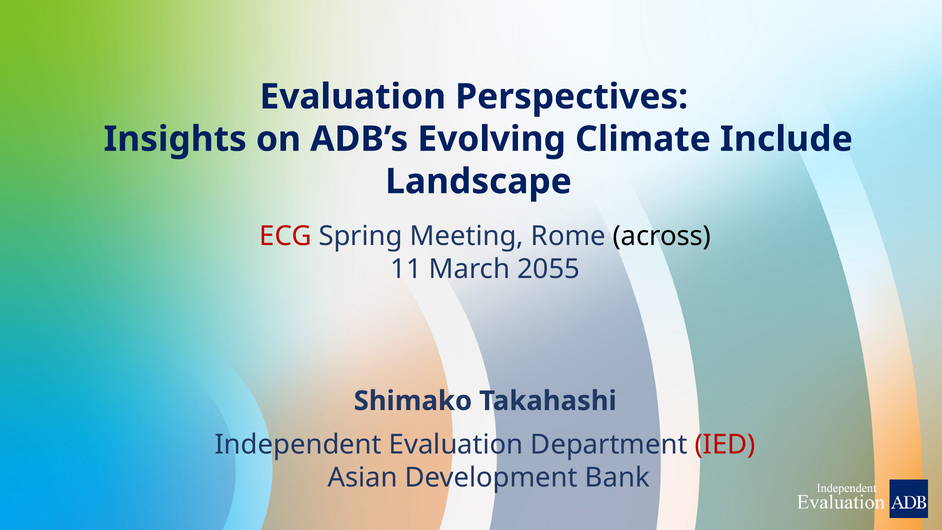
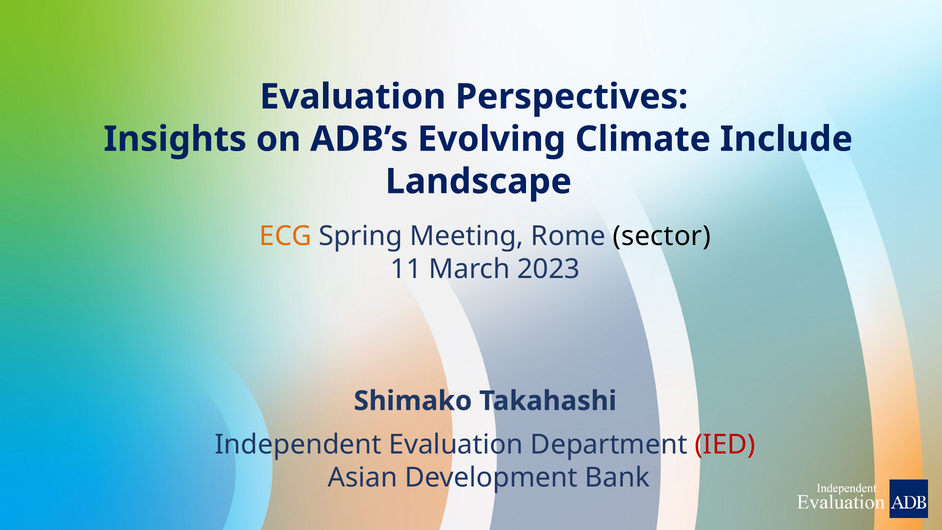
ECG colour: red -> orange (286, 236)
across: across -> sector (662, 236)
2055: 2055 -> 2023 (549, 269)
